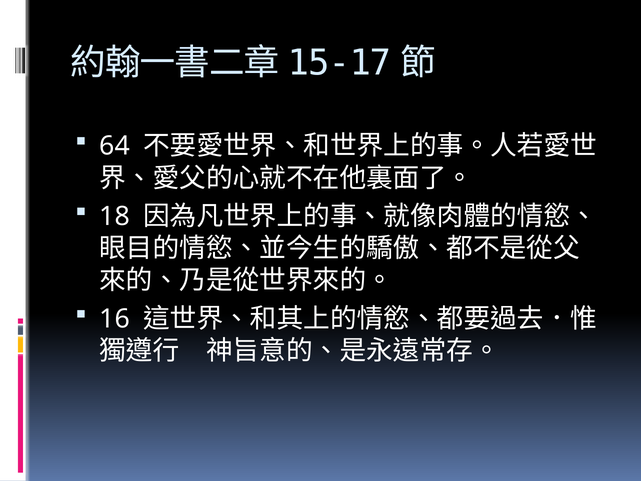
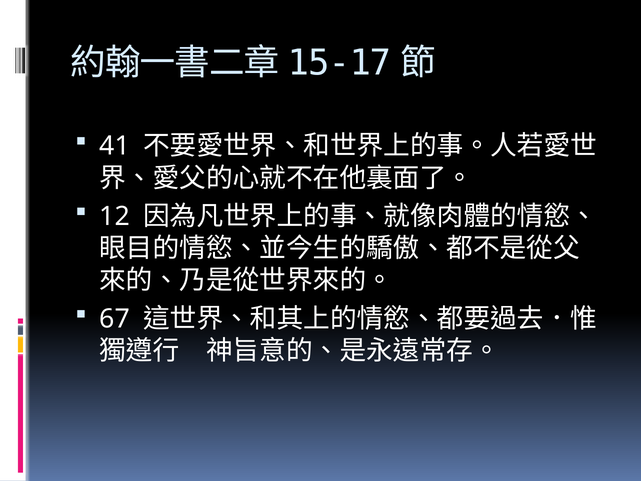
64: 64 -> 41 (115, 146)
18: 18 -> 12 (115, 216)
16: 16 -> 67 (115, 319)
